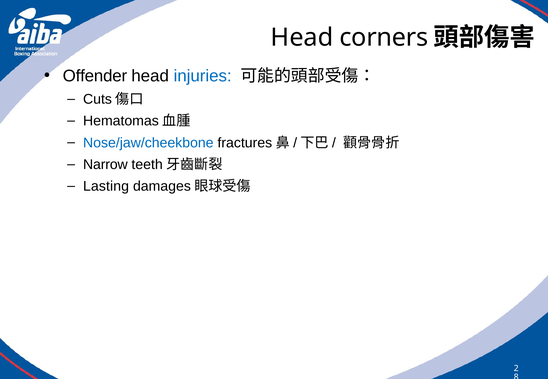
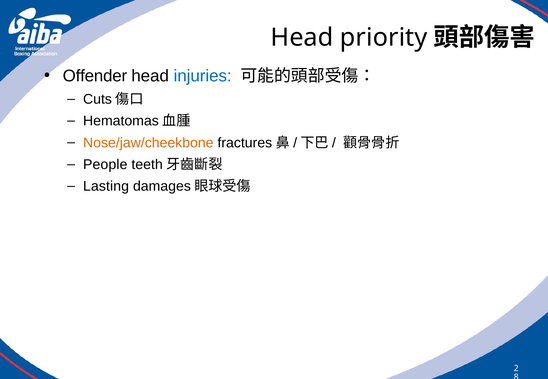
corners: corners -> priority (384, 37)
Nose/jaw/cheekbone colour: blue -> orange (148, 143)
Narrow: Narrow -> People (105, 165)
